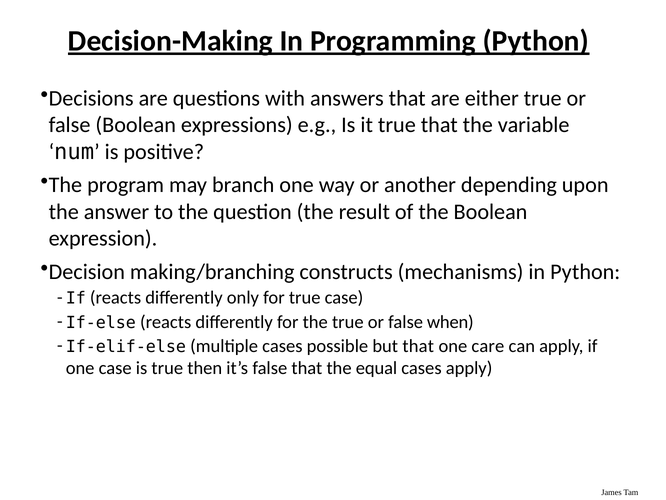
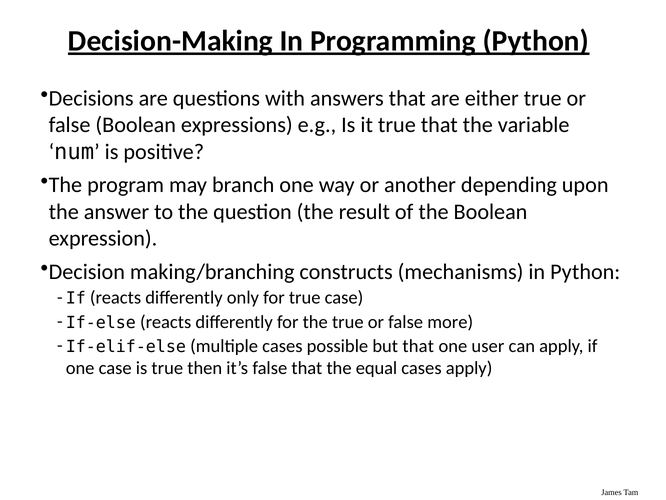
when: when -> more (450, 322)
care: care -> user (488, 346)
